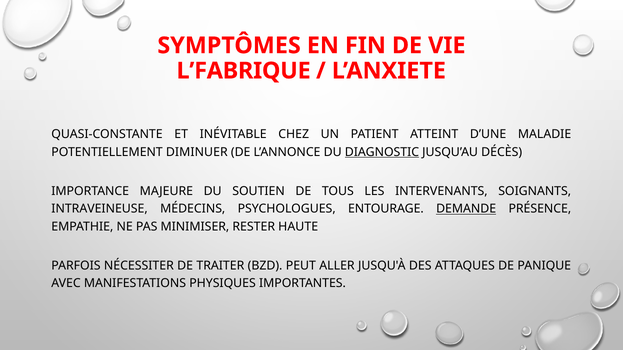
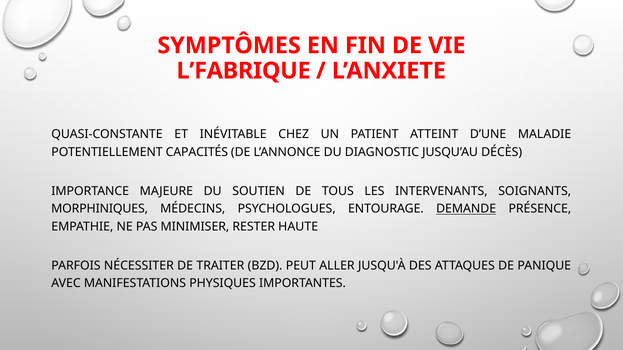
DIMINUER: DIMINUER -> CAPACITÉS (197, 152)
DIAGNOSTIC underline: present -> none (382, 152)
INTRAVEINEUSE: INTRAVEINEUSE -> MORPHINIQUES (100, 209)
